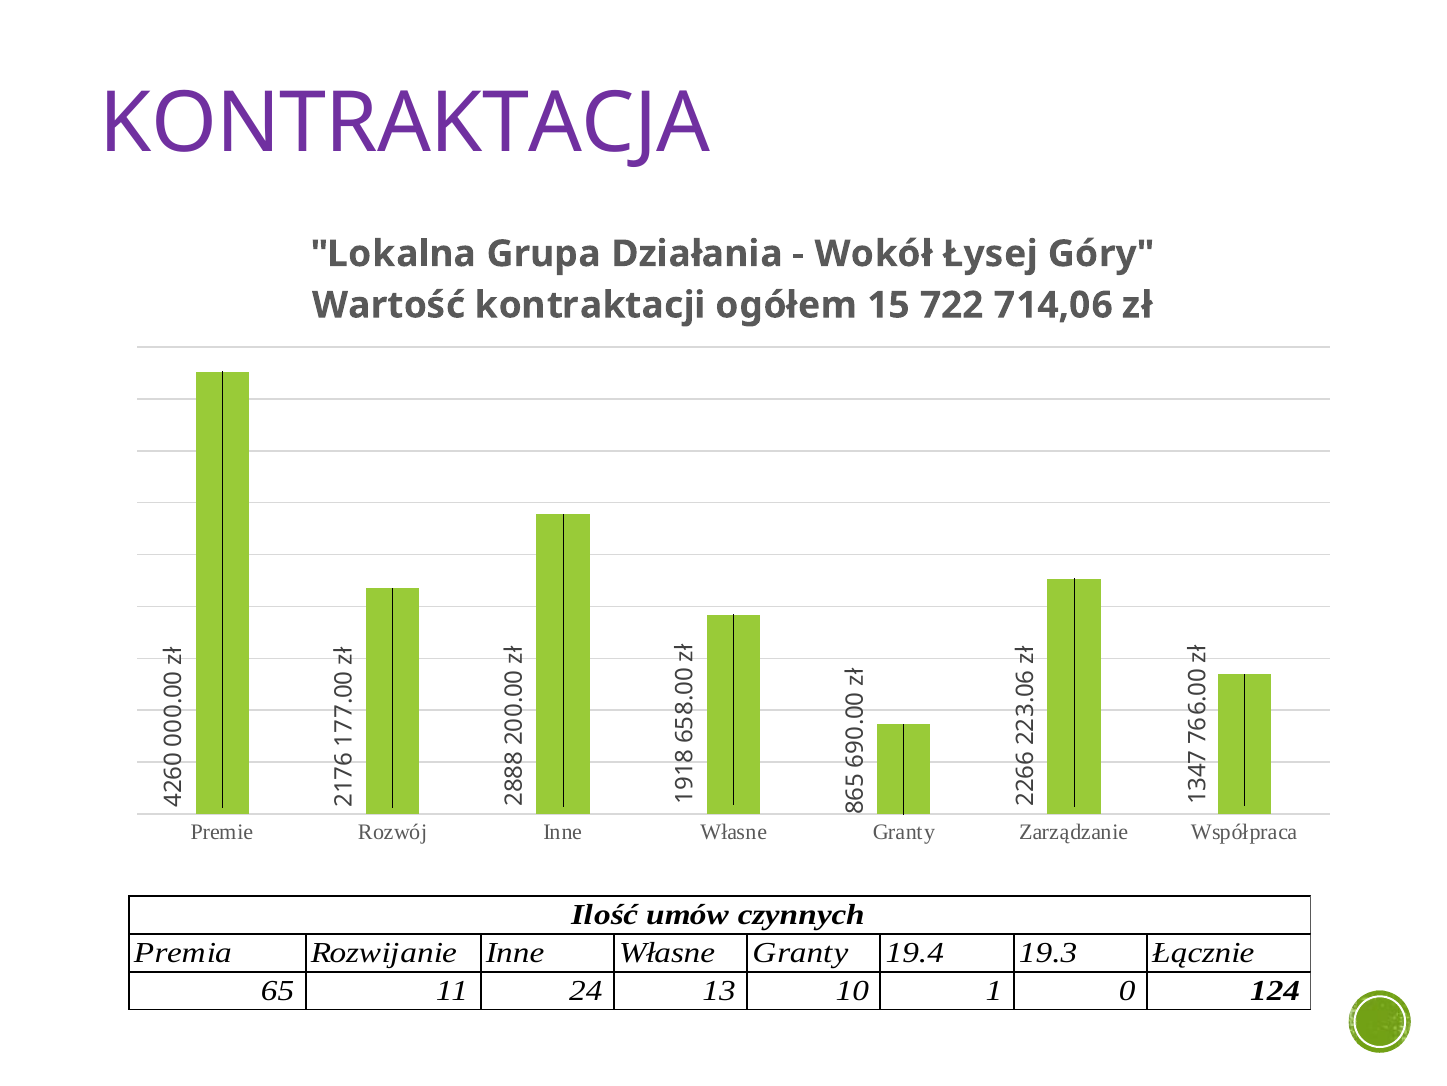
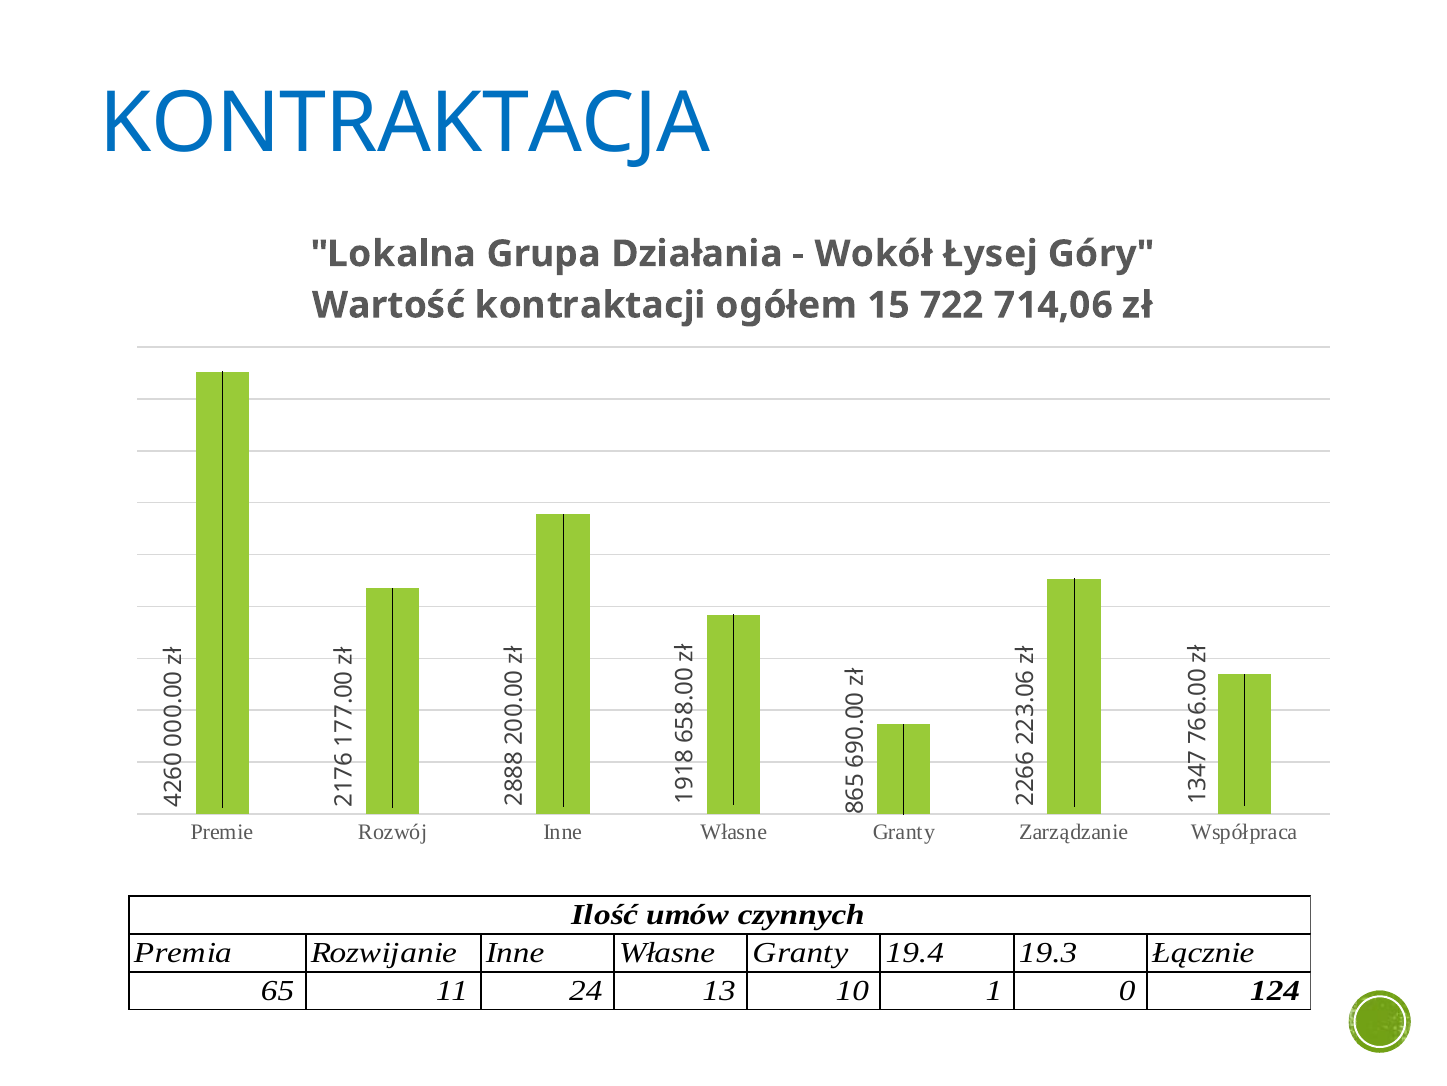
KONTRAKTACJA colour: purple -> blue (405, 124)
